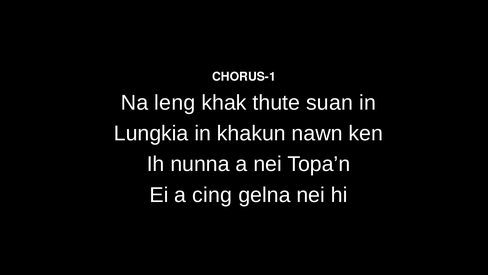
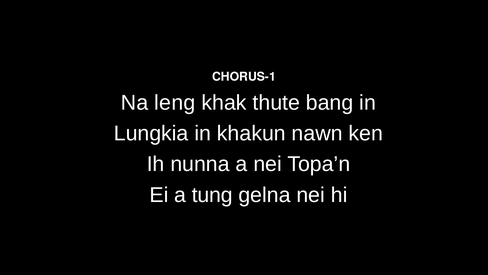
suan: suan -> bang (330, 103)
cing: cing -> tung (212, 195)
